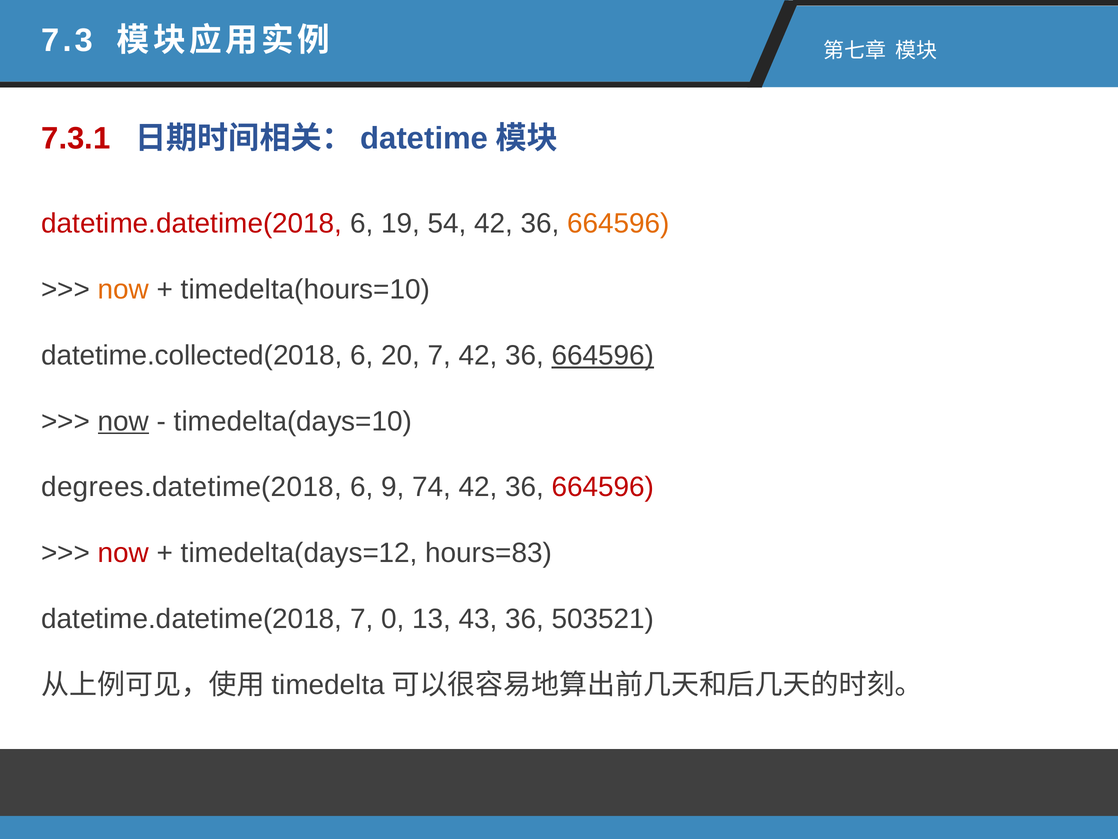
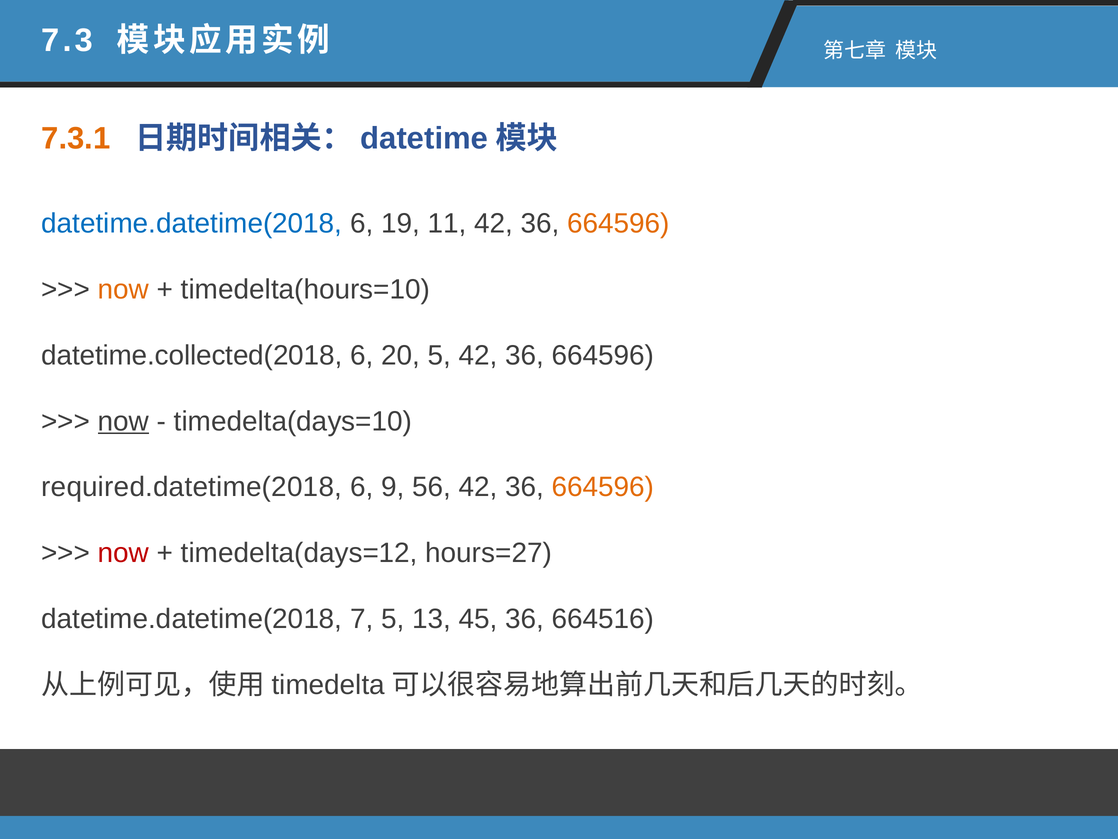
7.3.1 colour: red -> orange (76, 138)
datetime.datetime(2018 colour: red -> blue (192, 224)
54: 54 -> 11 (447, 224)
20 7: 7 -> 5 (439, 355)
664596 underline: present -> none (603, 355)
degrees.datetime(2018: degrees.datetime(2018 -> required.datetime(2018 (192, 487)
74: 74 -> 56 (431, 487)
664596 colour: red -> orange (603, 487)
hours=83: hours=83 -> hours=27 (489, 553)
7 0: 0 -> 5 (393, 619)
43: 43 -> 45 (478, 619)
503521: 503521 -> 664516 (603, 619)
